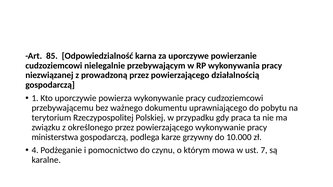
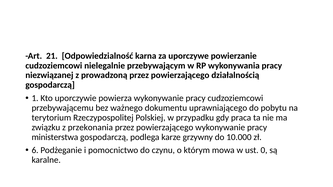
85: 85 -> 21 (52, 56)
określonego: określonego -> przekonania (90, 128)
4: 4 -> 6 (35, 150)
7: 7 -> 0 (264, 150)
